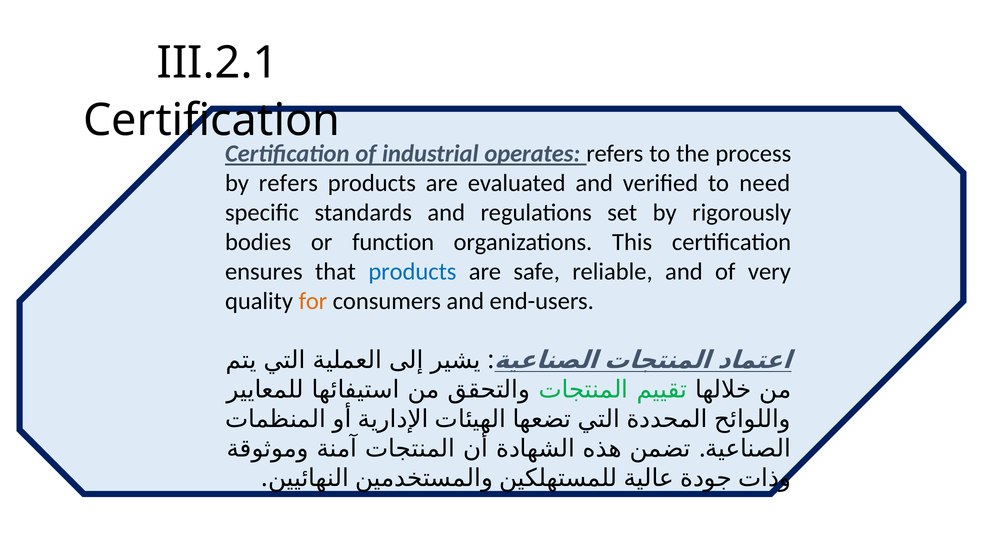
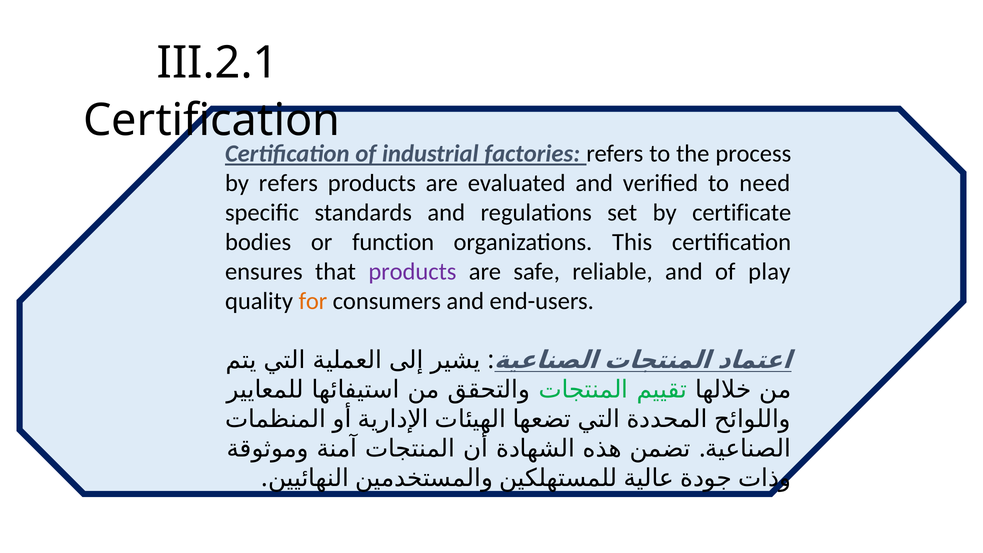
operates: operates -> factories (532, 154)
rigorously: rigorously -> certificate (742, 213)
products colour: blue -> purple (412, 272)
very: very -> play (769, 272)
